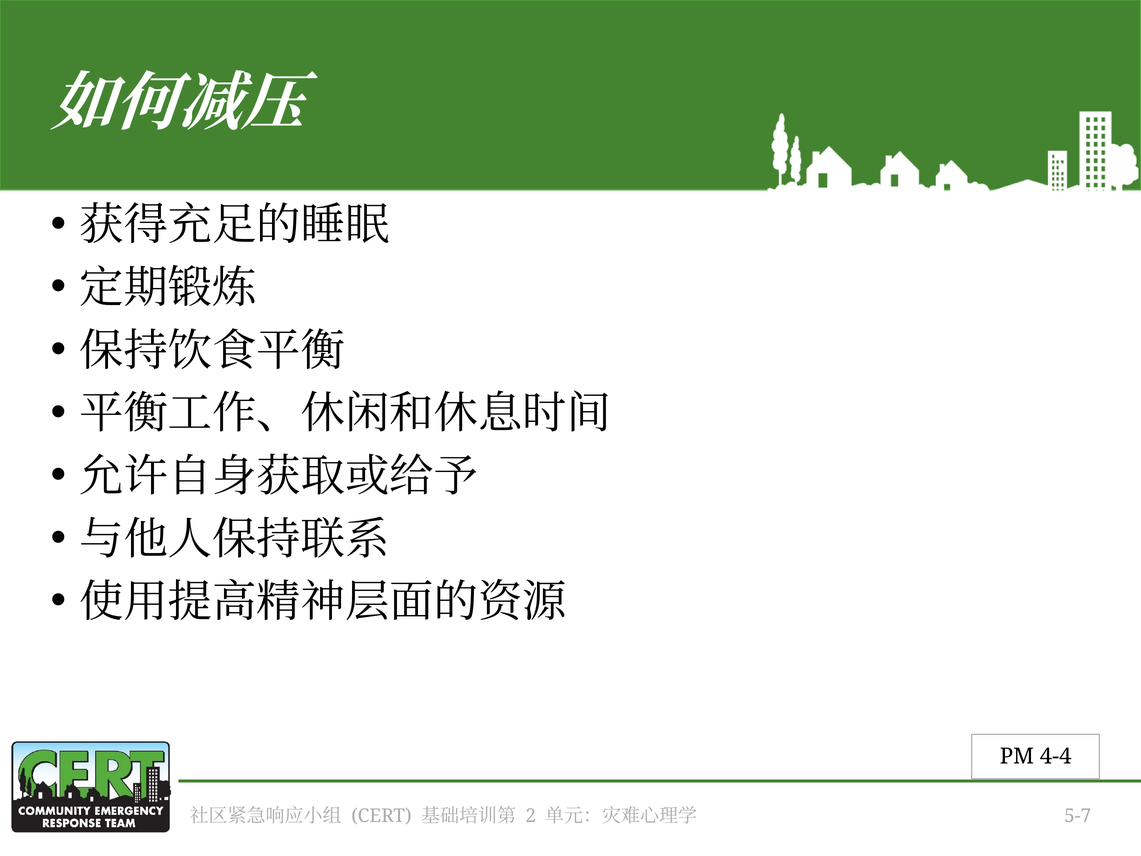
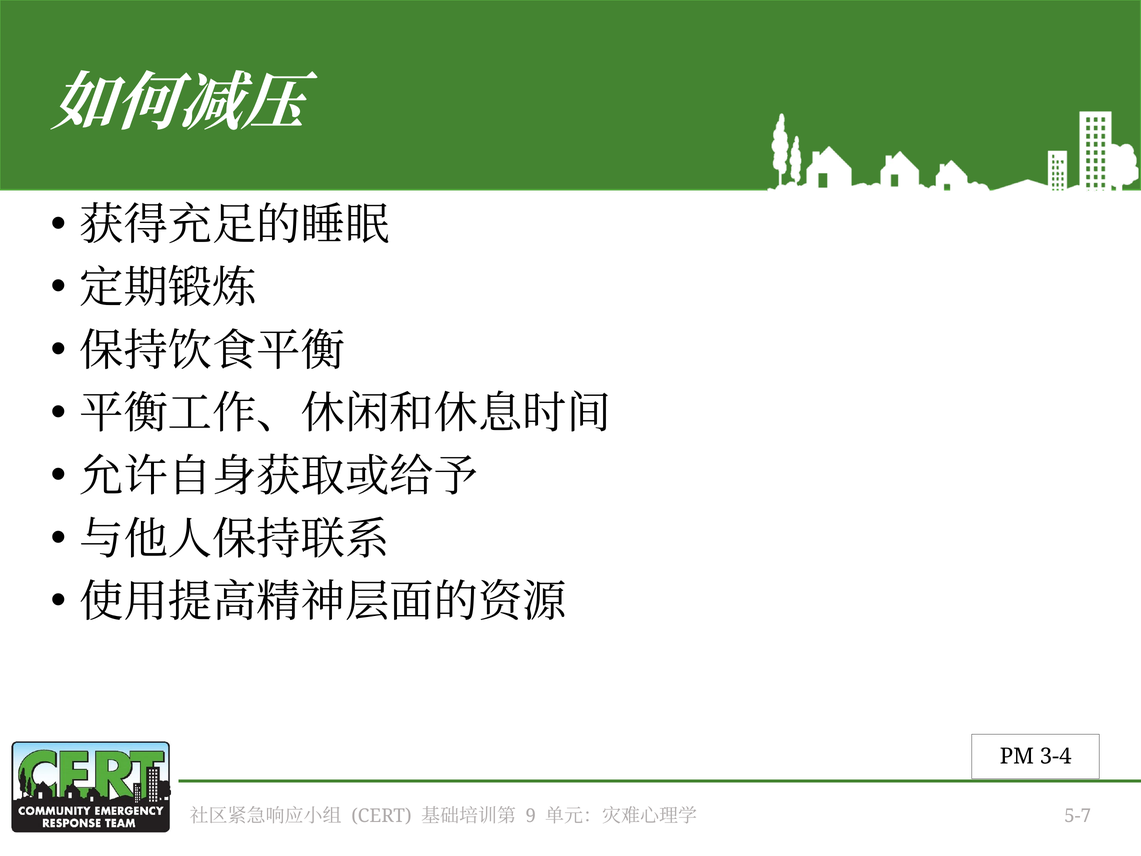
4-4: 4-4 -> 3-4 (1056, 756)
2: 2 -> 9 (531, 816)
